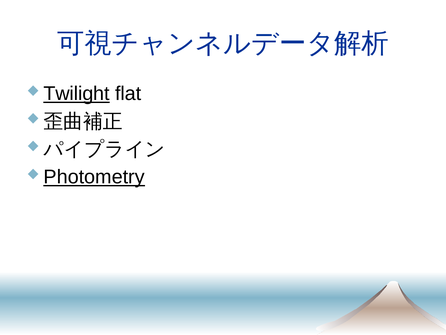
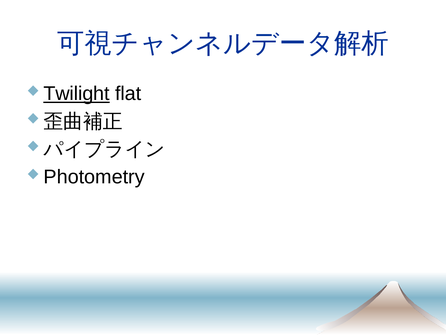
Photometry underline: present -> none (94, 177)
